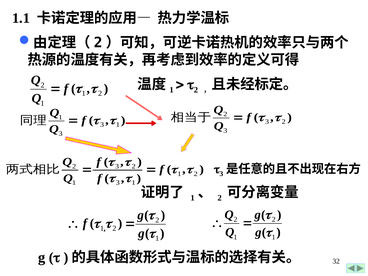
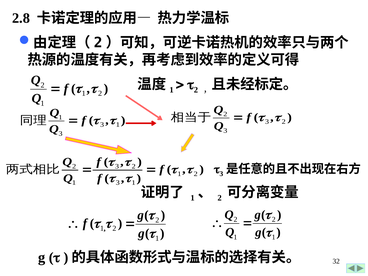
1.1: 1.1 -> 2.8 (21, 18)
